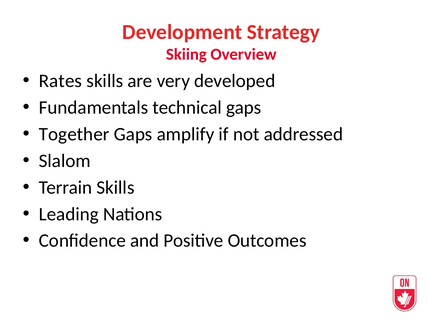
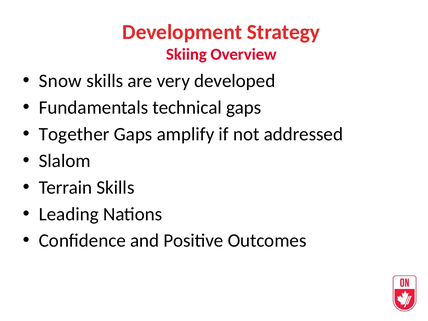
Rates: Rates -> Snow (60, 81)
